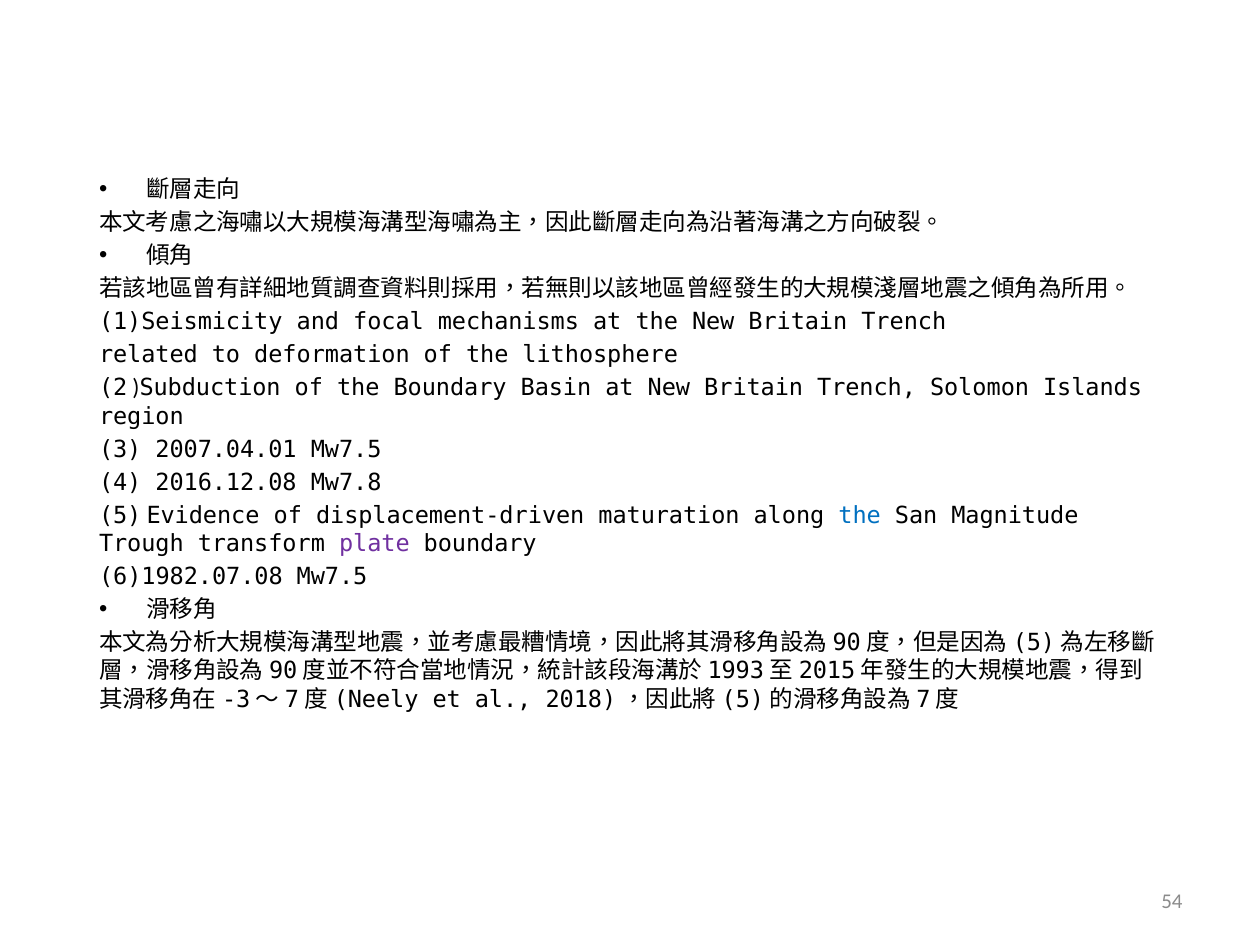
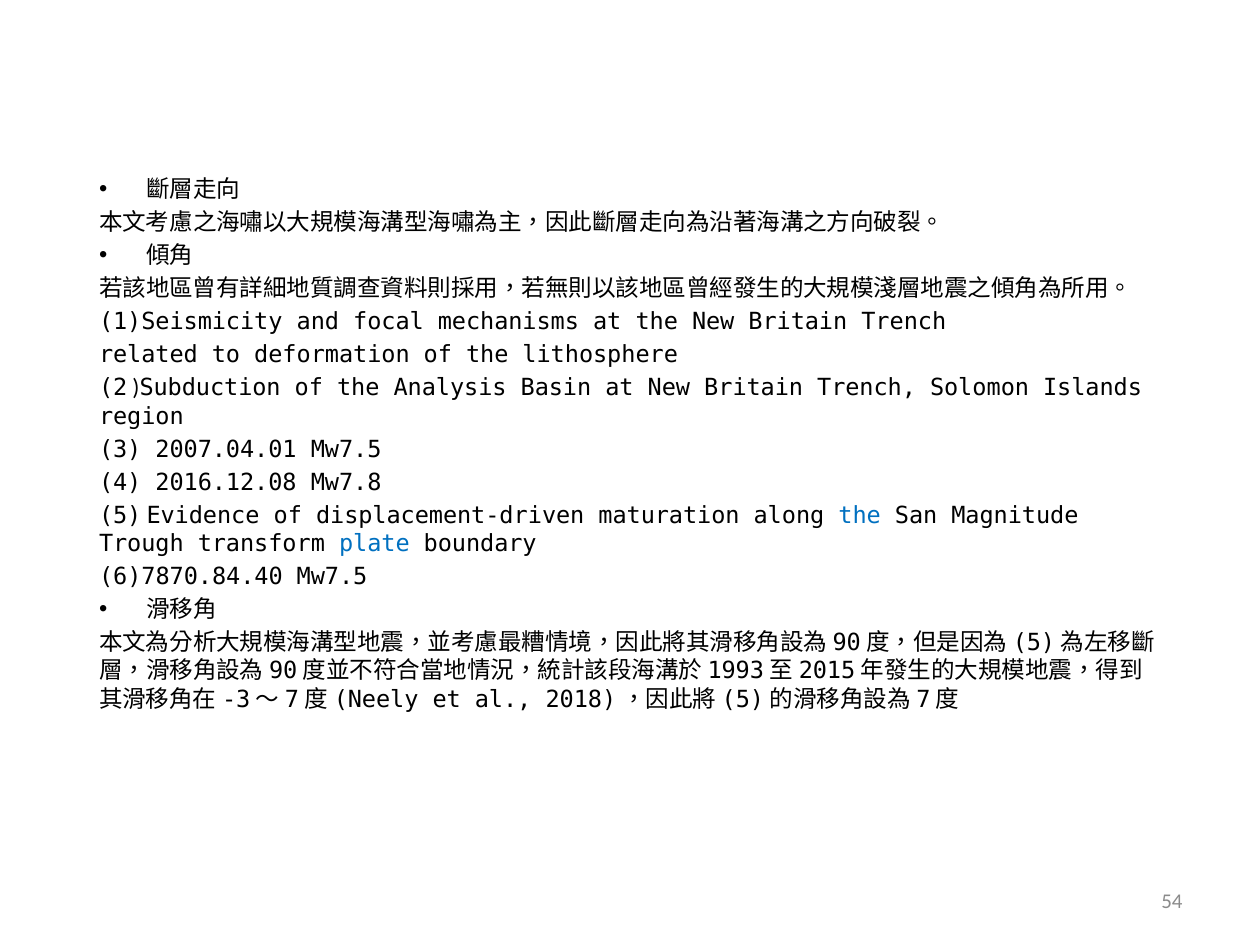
the Boundary: Boundary -> Analysis (450, 388)
plate colour: purple -> blue (374, 544)
6)1982.07.08: 6)1982.07.08 -> 6)7870.84.40 (191, 576)
